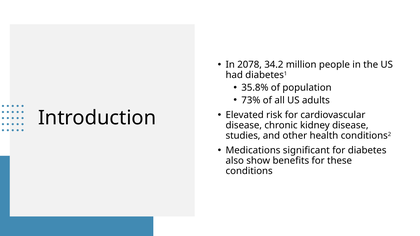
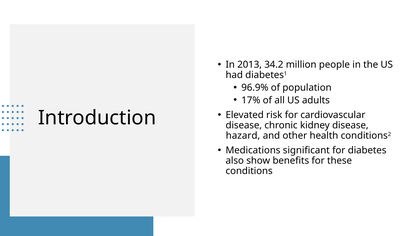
2078: 2078 -> 2013 (250, 65)
35.8%: 35.8% -> 96.9% (255, 88)
73%: 73% -> 17% (251, 100)
studies: studies -> hazard (243, 136)
